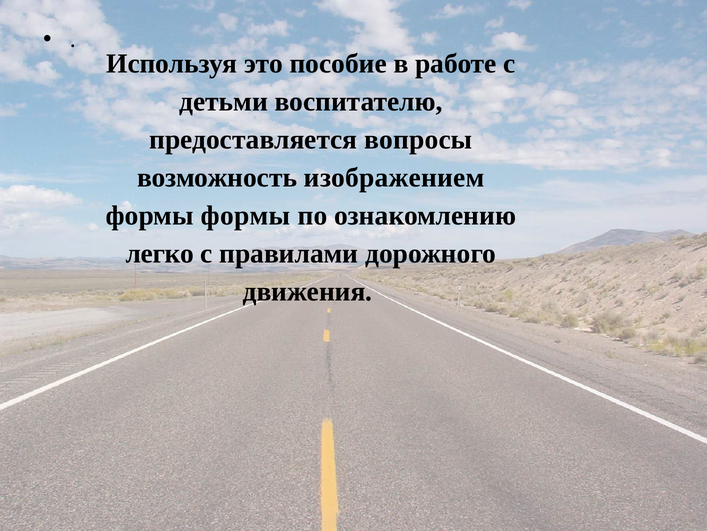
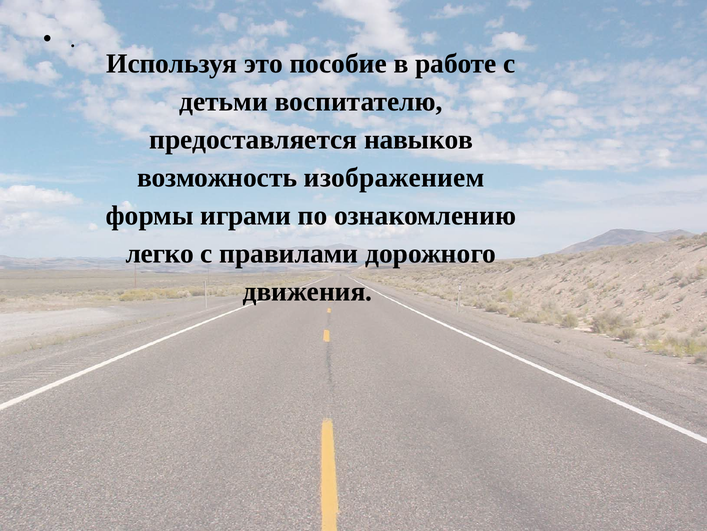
вопросы: вопросы -> навыков (419, 140)
формы формы: формы -> играми (246, 215)
